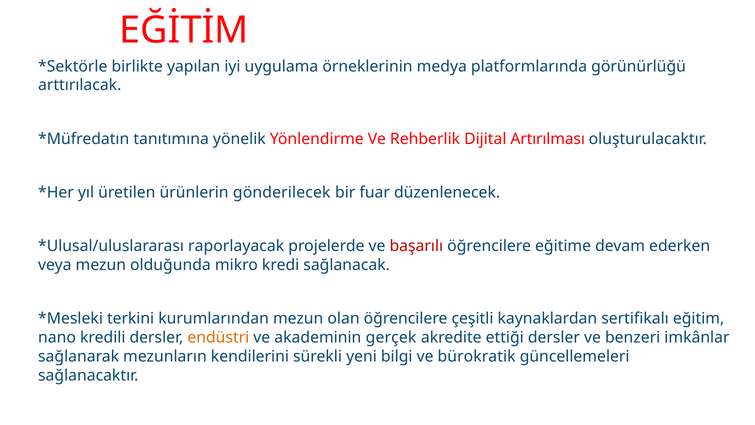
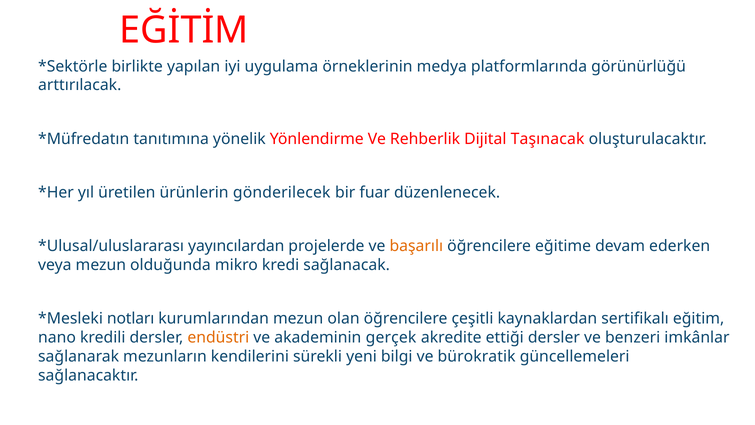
Artırılması: Artırılması -> Taşınacak (548, 139)
raporlayacak: raporlayacak -> yayıncılardan (236, 246)
başarılı colour: red -> orange (416, 246)
terkini: terkini -> notları (131, 318)
